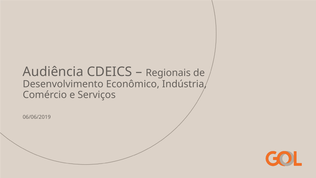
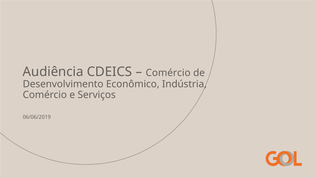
Regionais: Regionais -> Comércio (168, 73)
